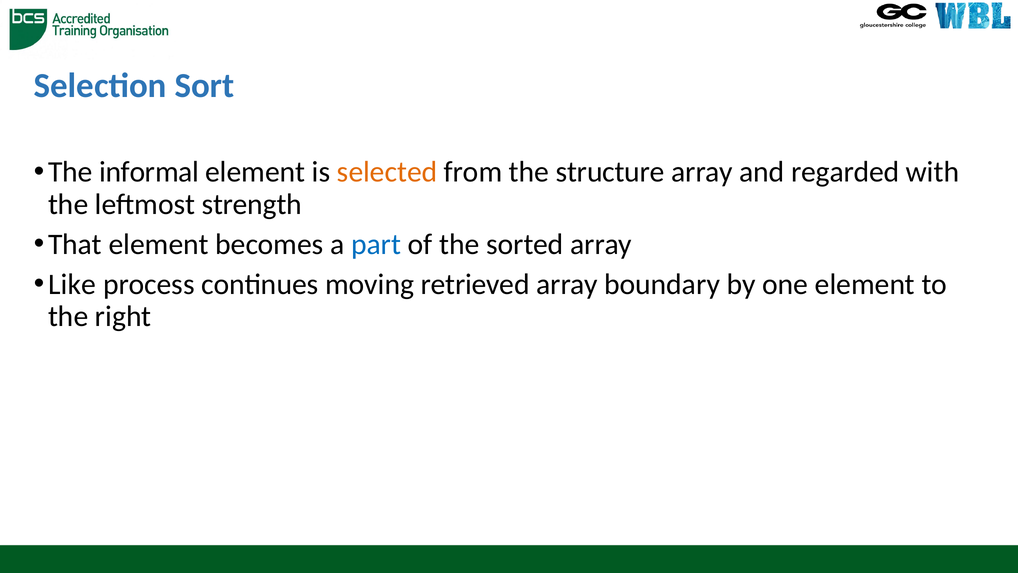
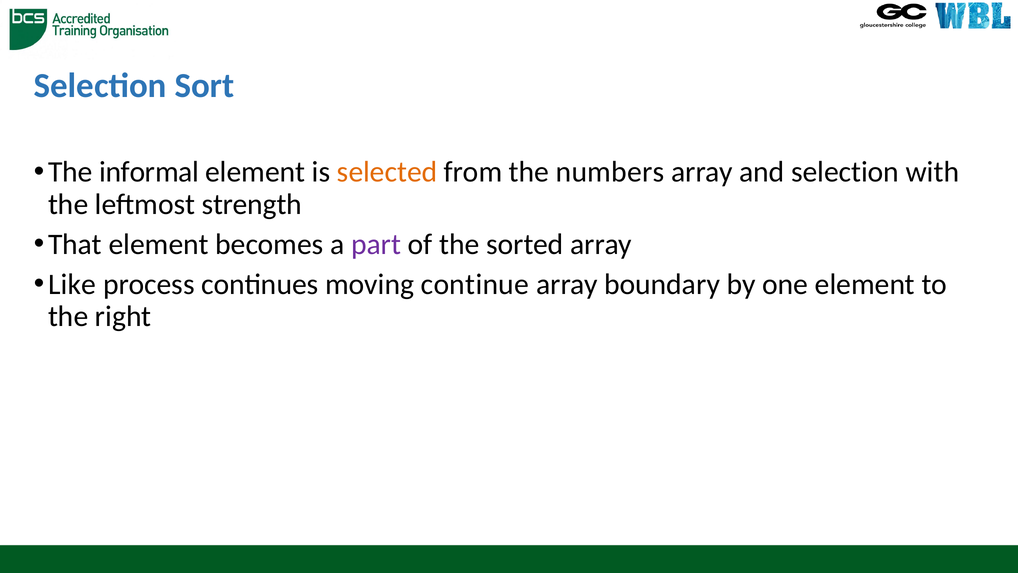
structure: structure -> numbers (610, 172)
and regarded: regarded -> selection (845, 172)
part colour: blue -> purple (376, 244)
retrieved: retrieved -> continue (475, 284)
